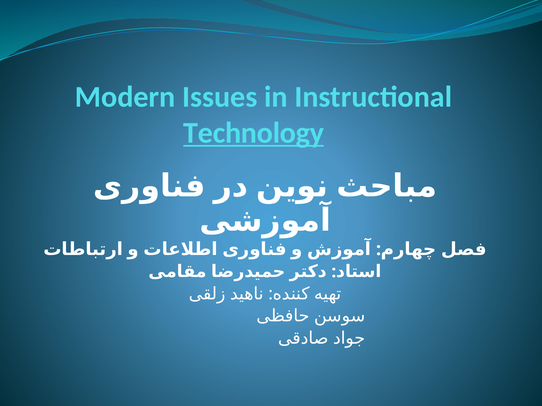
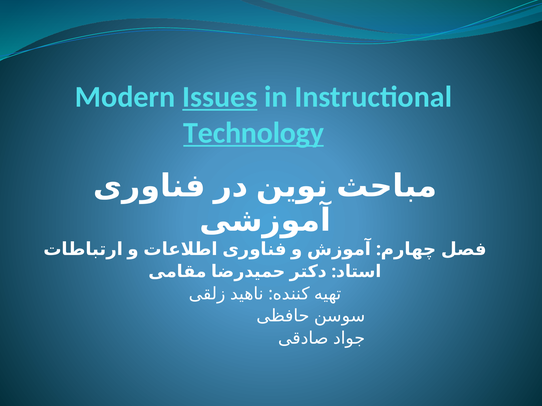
Issues underline: none -> present (220, 97)
